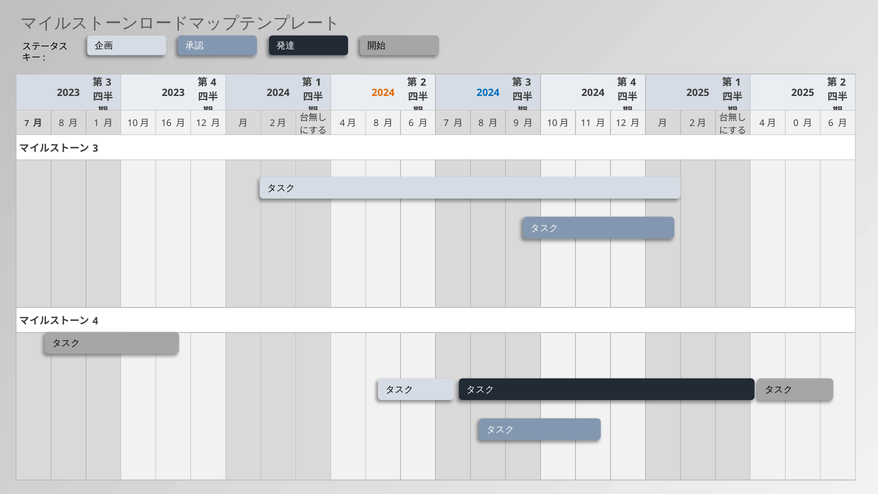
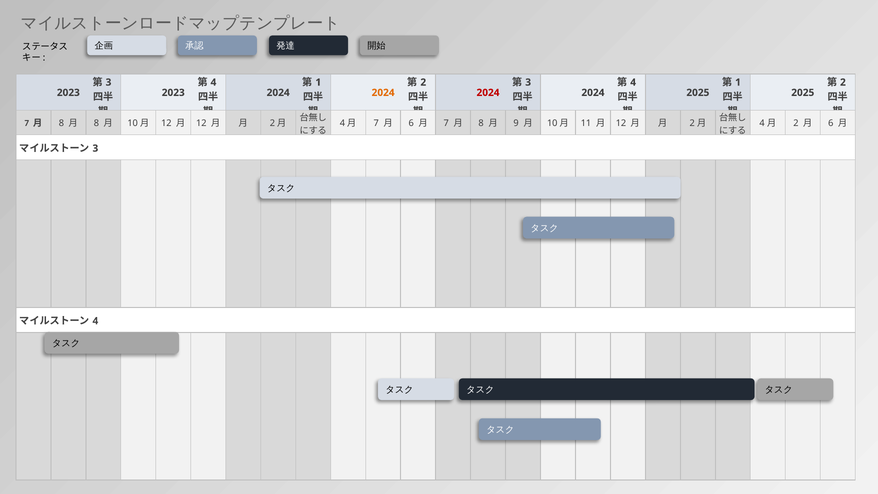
2024 colour: blue -> red (488, 93)
1: 1 -> 8 (96, 123)
16: 16 -> 12 (166, 123)
8: 8 -> 7 (376, 123)
0: 0 -> 2 (796, 123)
